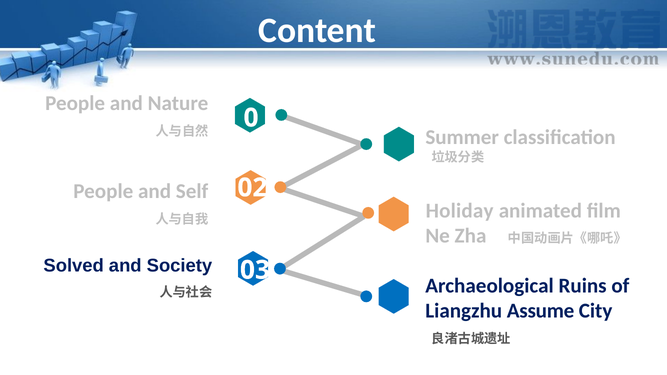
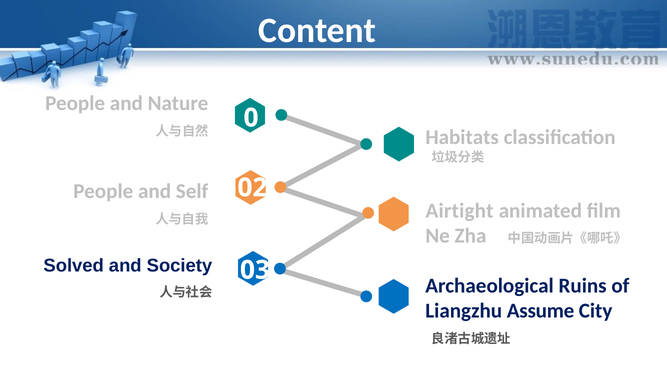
Summer: Summer -> Habitats (462, 137)
Holiday: Holiday -> Airtight (460, 211)
